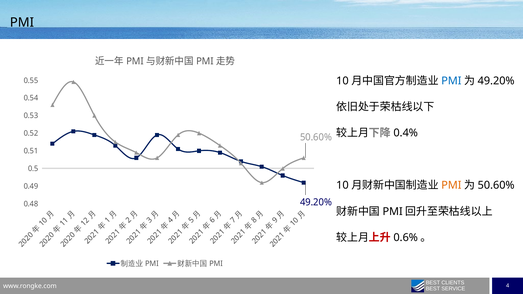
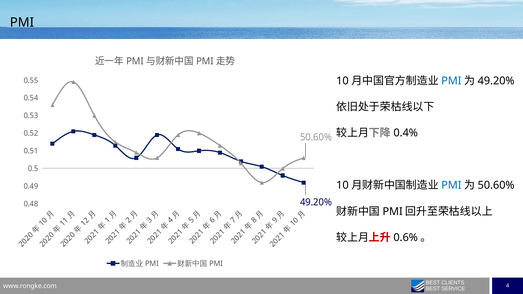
PMI colour: orange -> blue (451, 185)
